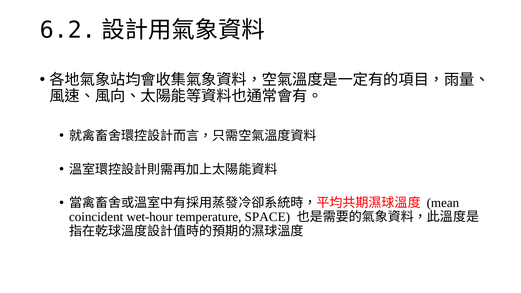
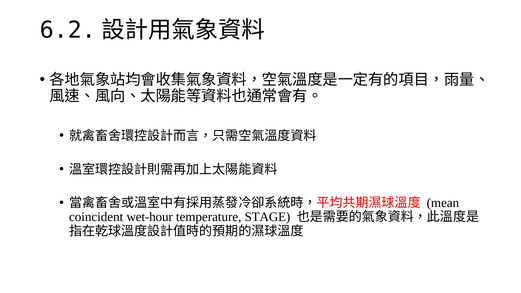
SPACE: SPACE -> STAGE (267, 217)
